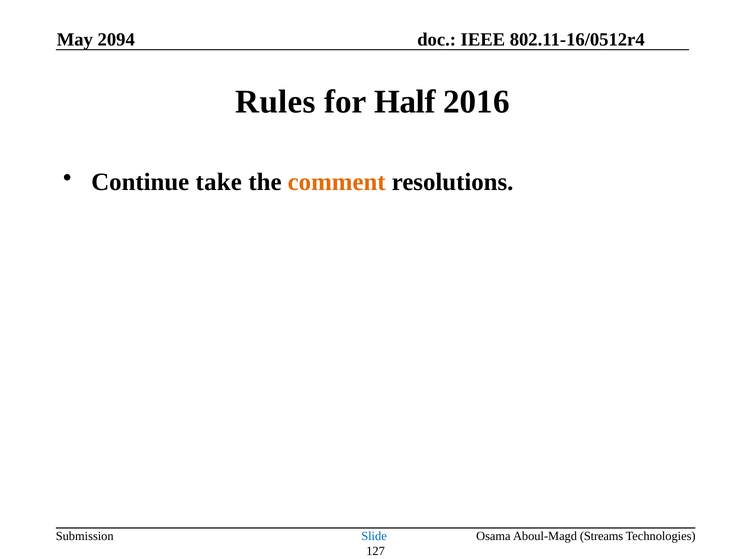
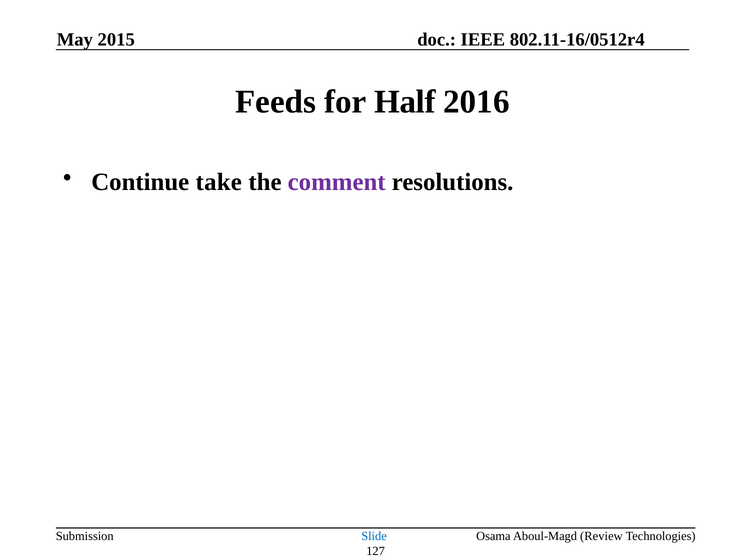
2094: 2094 -> 2015 (116, 40)
Rules: Rules -> Feeds (276, 102)
comment colour: orange -> purple (337, 182)
Streams: Streams -> Review (601, 536)
